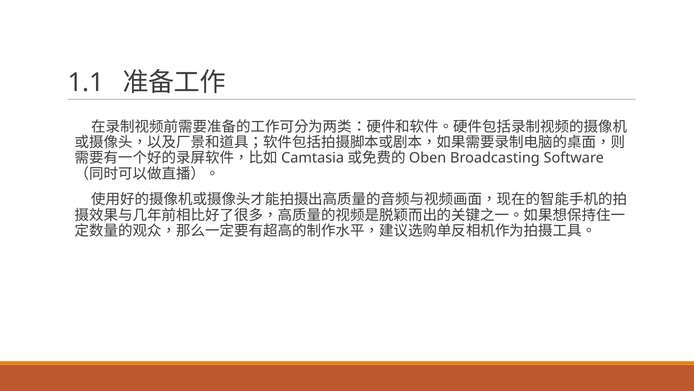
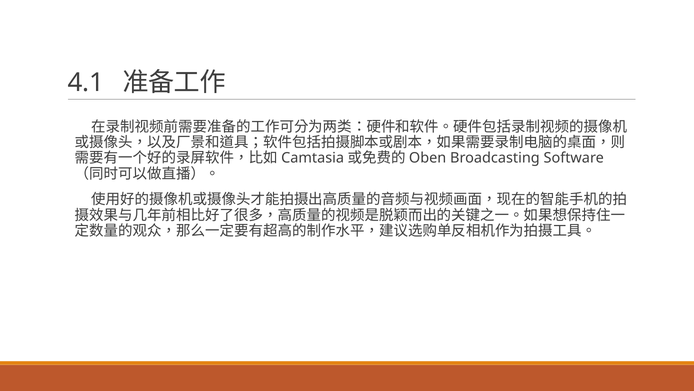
1.1: 1.1 -> 4.1 (86, 82)
